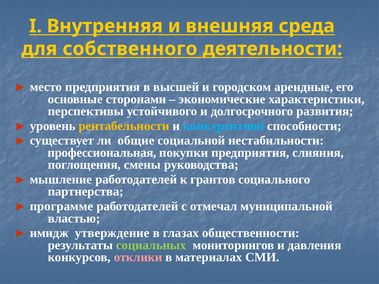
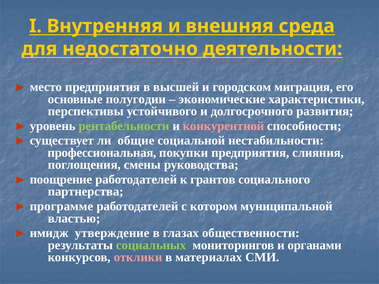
собственного: собственного -> недостаточно (130, 49)
арендные: арендные -> миграция (304, 87)
сторонами: сторонами -> полугодии (136, 99)
рентабельности colour: yellow -> light green (124, 126)
конкурентной colour: light blue -> pink (224, 126)
мышление: мышление -> поощрение (61, 180)
отмечал: отмечал -> котором (214, 206)
давления: давления -> органами (315, 245)
